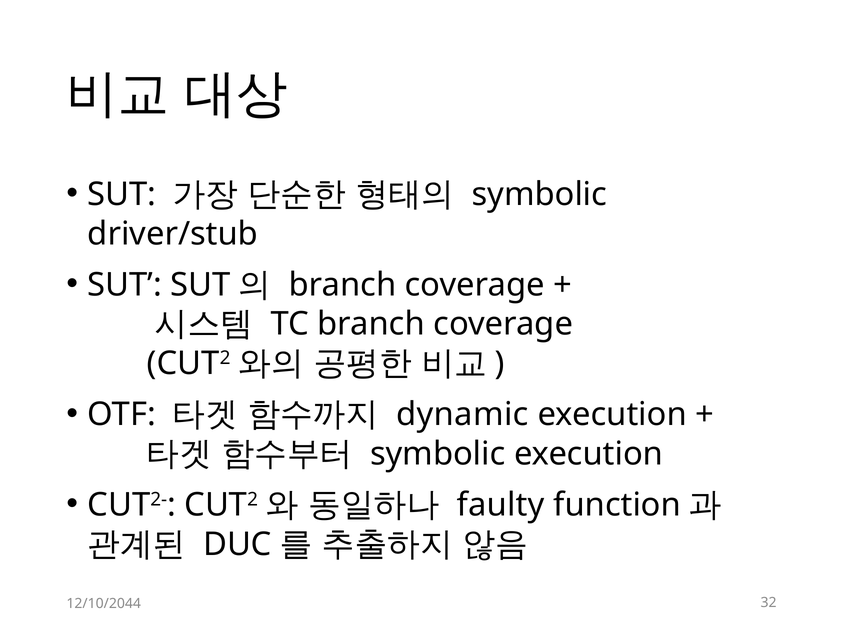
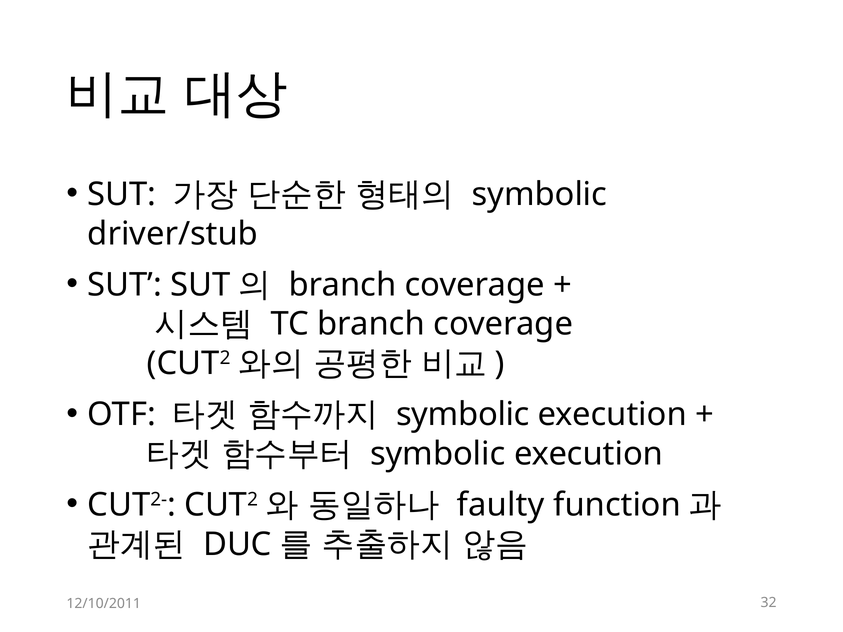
dynamic: dynamic -> symbolic (463, 415)
12/10/2044: 12/10/2044 -> 12/10/2011 (104, 604)
